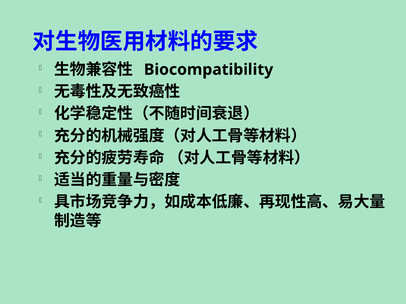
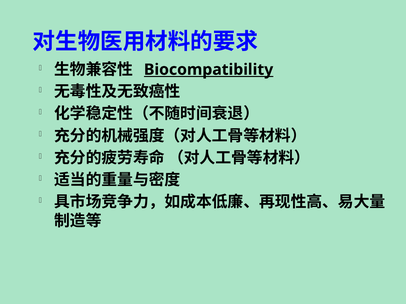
Biocompatibility underline: none -> present (209, 70)
